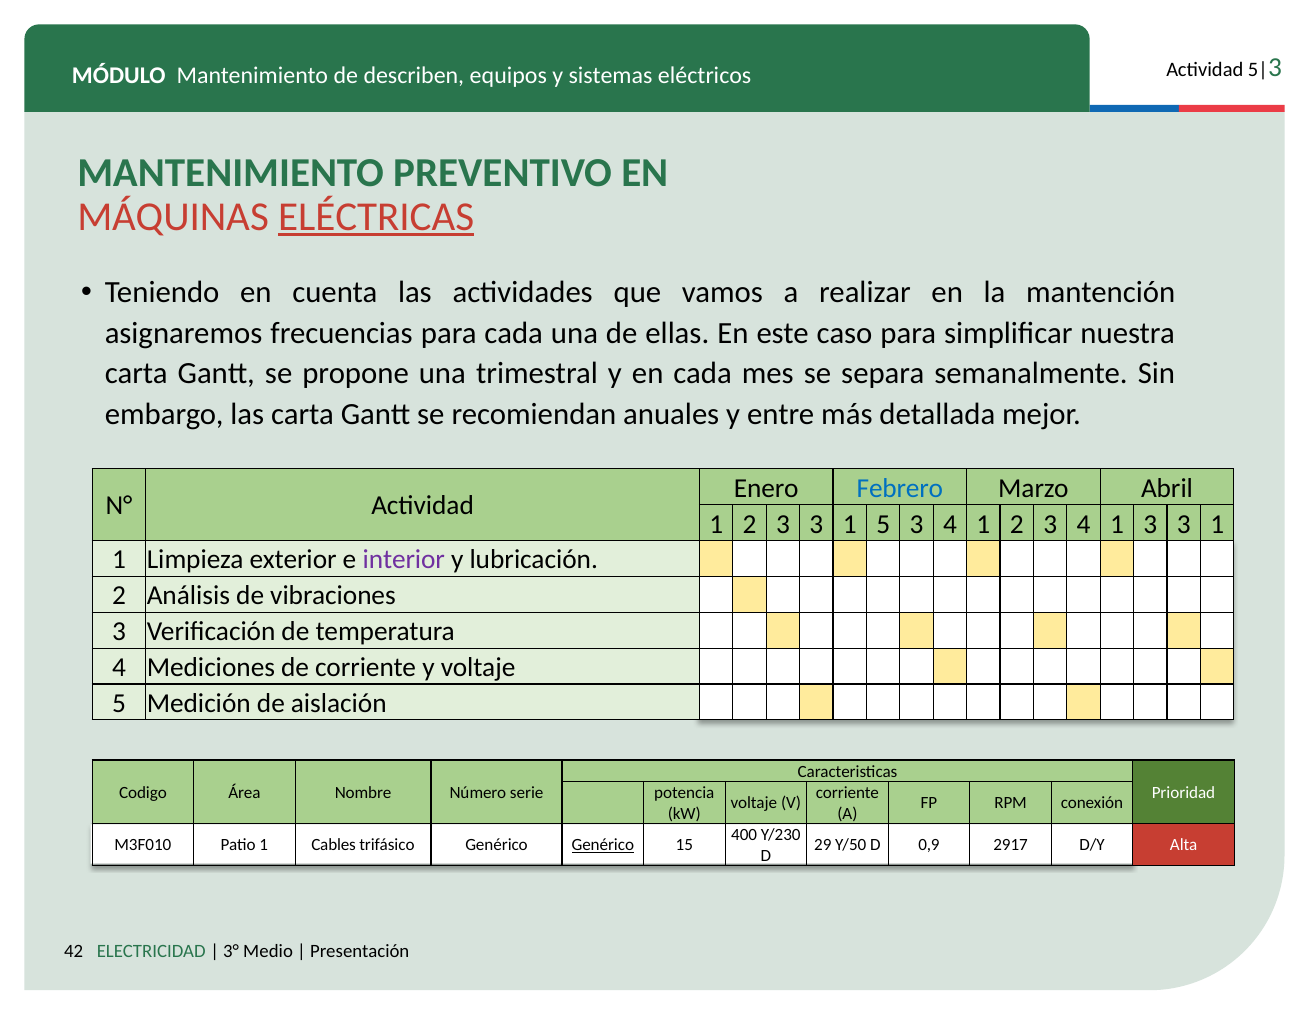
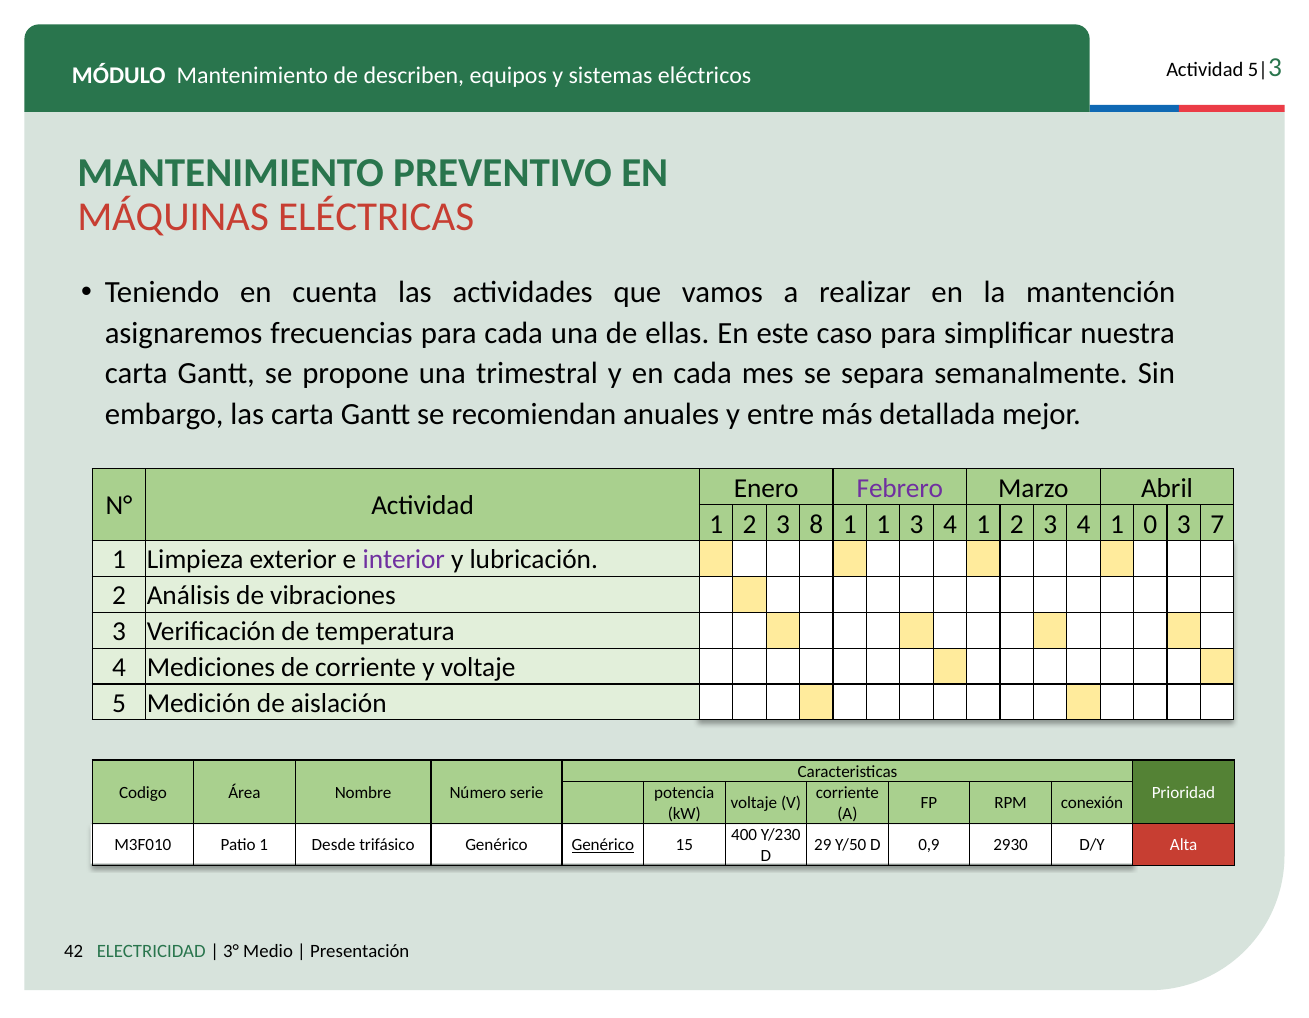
ELÉCTRICAS underline: present -> none (376, 217)
Febrero colour: blue -> purple (900, 488)
2 3 3: 3 -> 8 (816, 524)
1 5: 5 -> 1 (883, 524)
1 3: 3 -> 0 (1150, 524)
1: 1 -> 7 (1217, 524)
Cables: Cables -> Desde (333, 845)
2917: 2917 -> 2930 (1011, 845)
